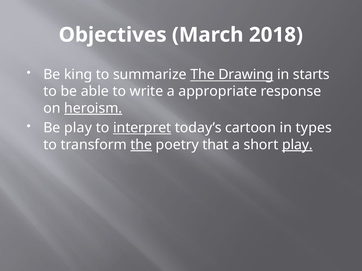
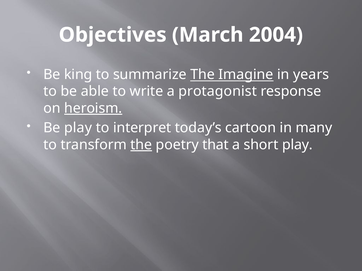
2018: 2018 -> 2004 (276, 35)
Drawing: Drawing -> Imagine (246, 75)
starts: starts -> years (311, 75)
appropriate: appropriate -> protagonist (218, 91)
interpret underline: present -> none (142, 128)
types: types -> many (314, 128)
play underline: present -> none (297, 145)
